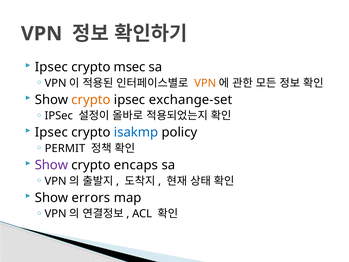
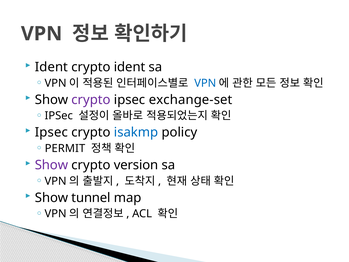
Ipsec: Ipsec -> Ident (51, 67)
crypto msec: msec -> ident (130, 67)
VPN colour: orange -> blue (205, 83)
crypto colour: orange -> purple (91, 100)
encaps: encaps -> version (136, 165)
errors: errors -> tunnel (91, 198)
